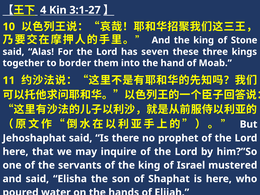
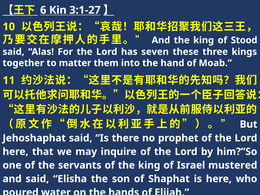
4: 4 -> 6 (43, 10)
Stone: Stone -> Stood (244, 40)
border: border -> matter (75, 63)
